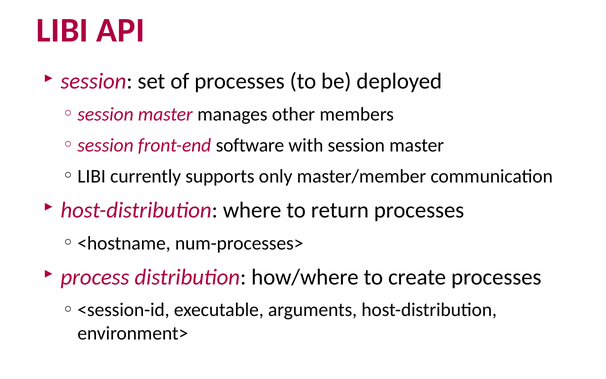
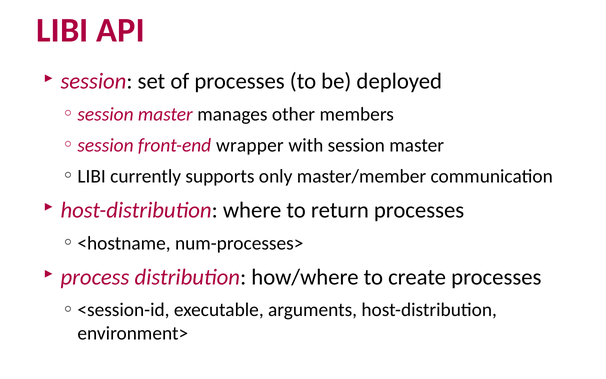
software: software -> wrapper (250, 145)
